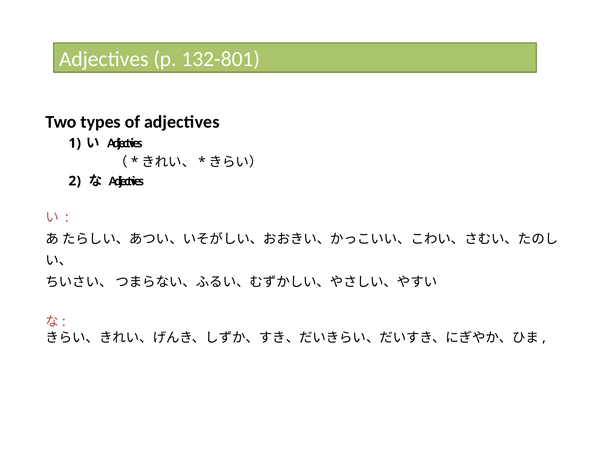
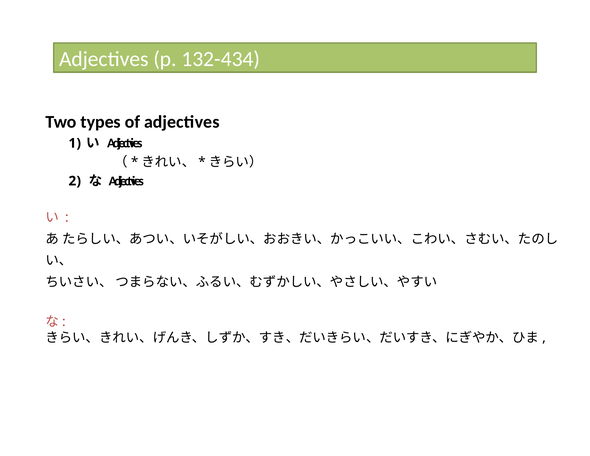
132-801: 132-801 -> 132-434 (221, 59)
